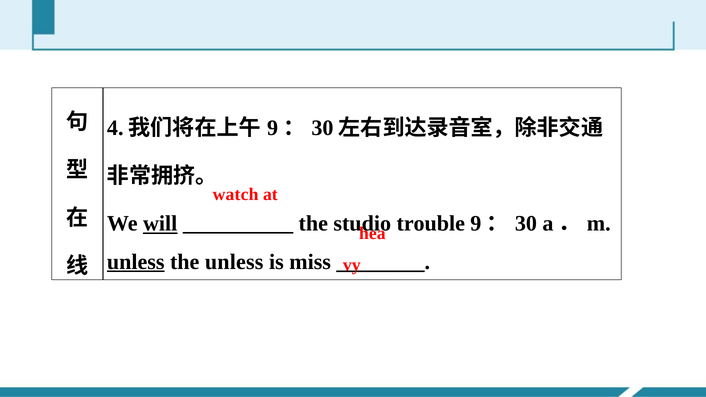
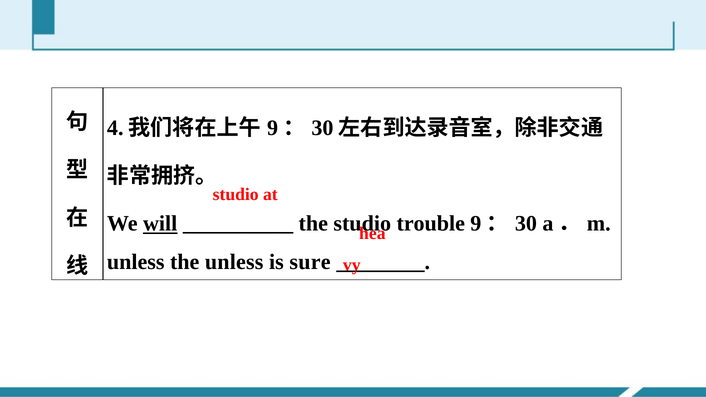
watch: watch -> studio (236, 195)
unless underline: present -> none (136, 262)
miss: miss -> sure (310, 262)
